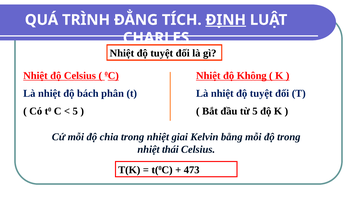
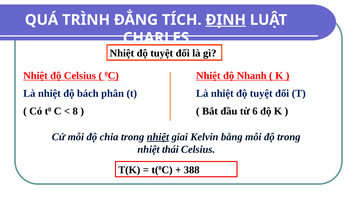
Không: Không -> Nhanh (252, 76)
5: 5 -> 8 (75, 112)
từ 5: 5 -> 6 (255, 112)
nhiệt underline: none -> present (158, 137)
473: 473 -> 388 (192, 170)
